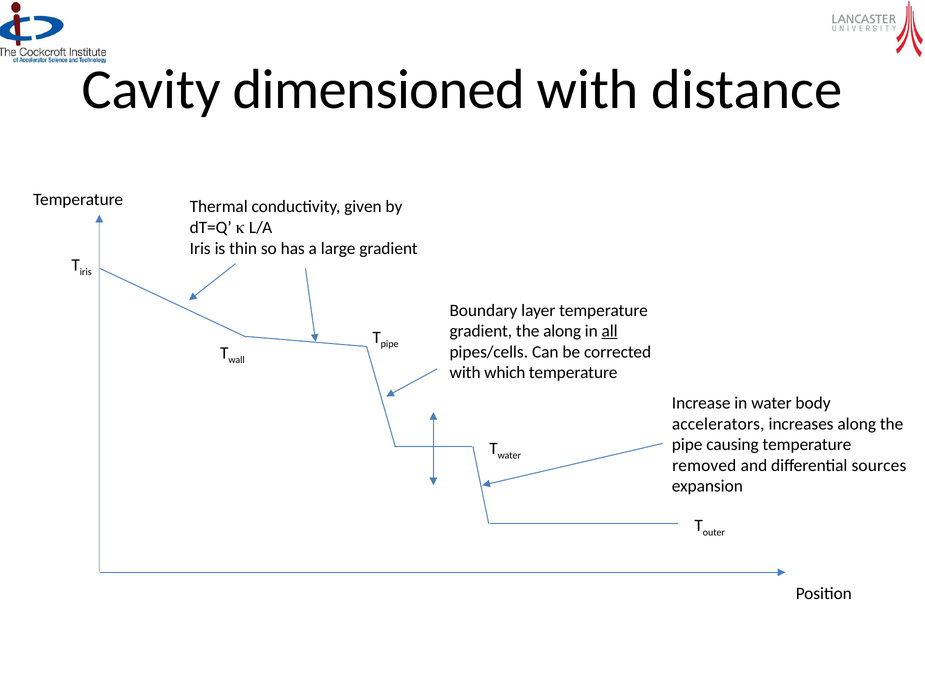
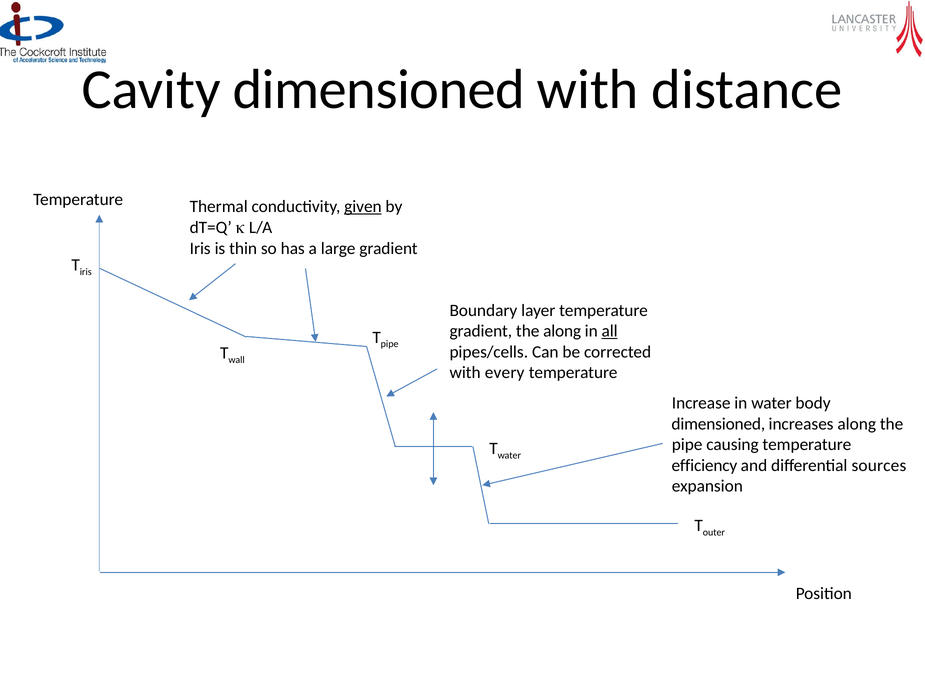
given underline: none -> present (363, 207)
which: which -> every (505, 373)
accelerators: accelerators -> dimensioned (718, 424)
removed: removed -> efficiency (704, 466)
